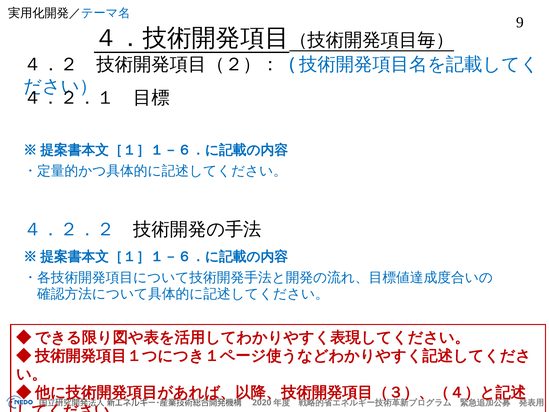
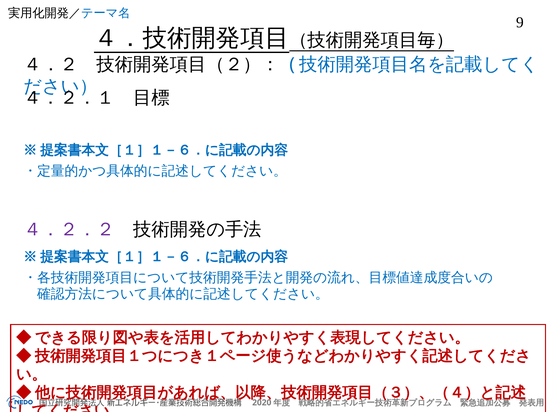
４．２．２ colour: blue -> purple (69, 229)
